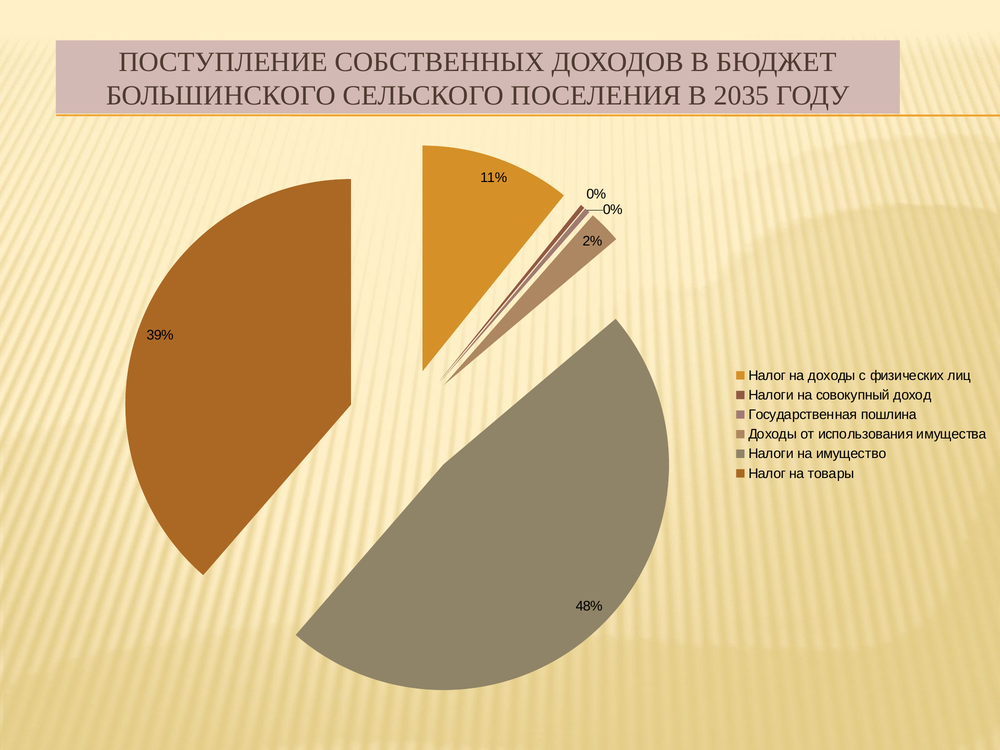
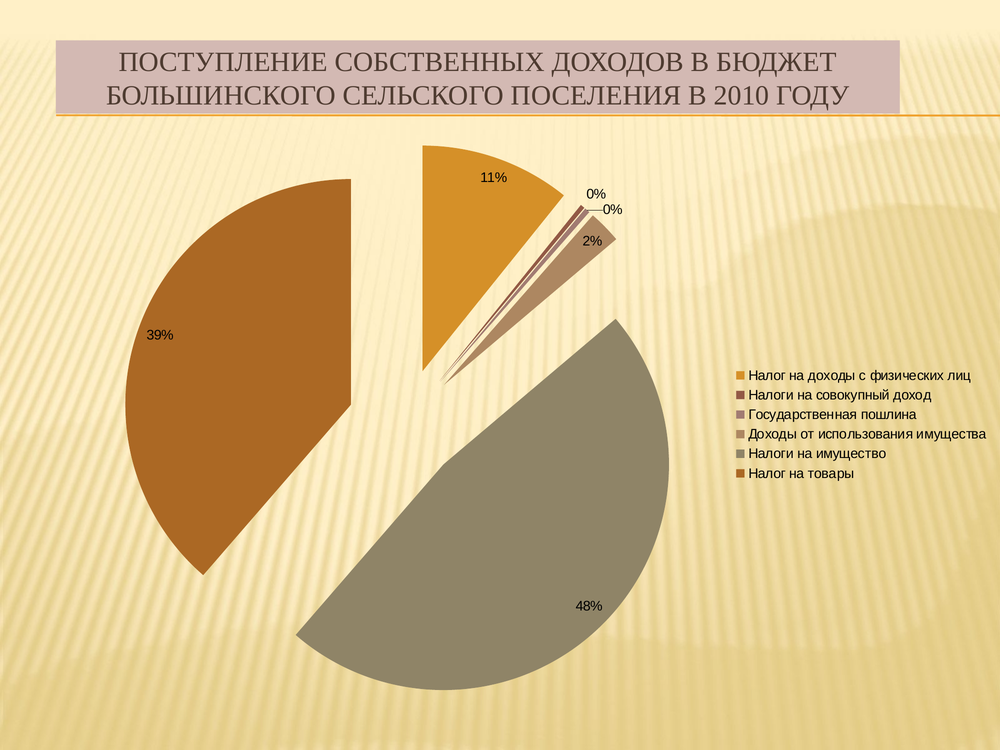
2035: 2035 -> 2010 (742, 96)
